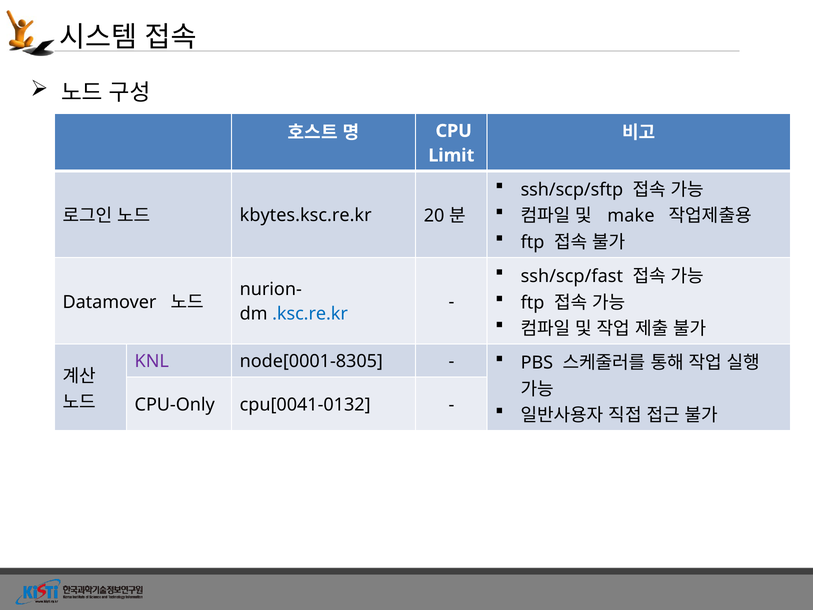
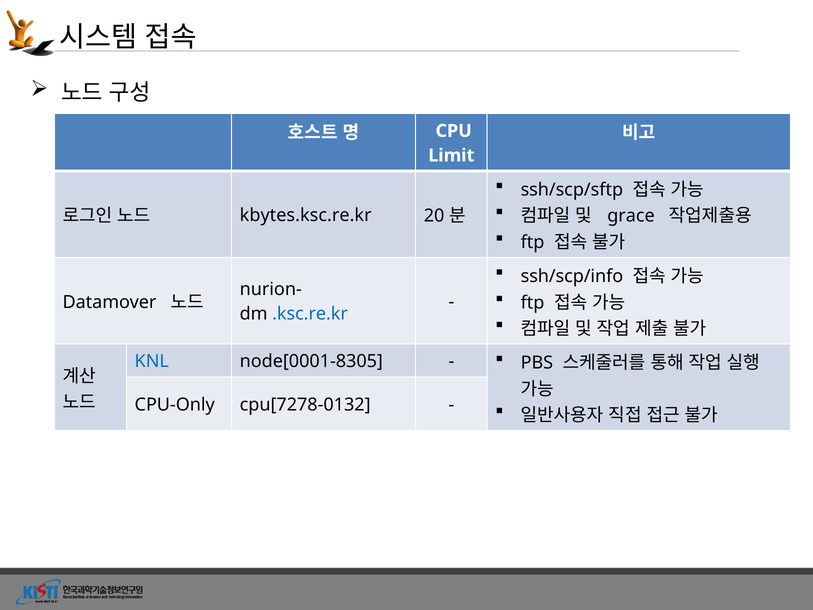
make: make -> grace (631, 216)
ssh/scp/fast: ssh/scp/fast -> ssh/scp/info (572, 276)
KNL colour: purple -> blue (152, 361)
cpu[0041-0132: cpu[0041-0132 -> cpu[7278-0132 (305, 405)
